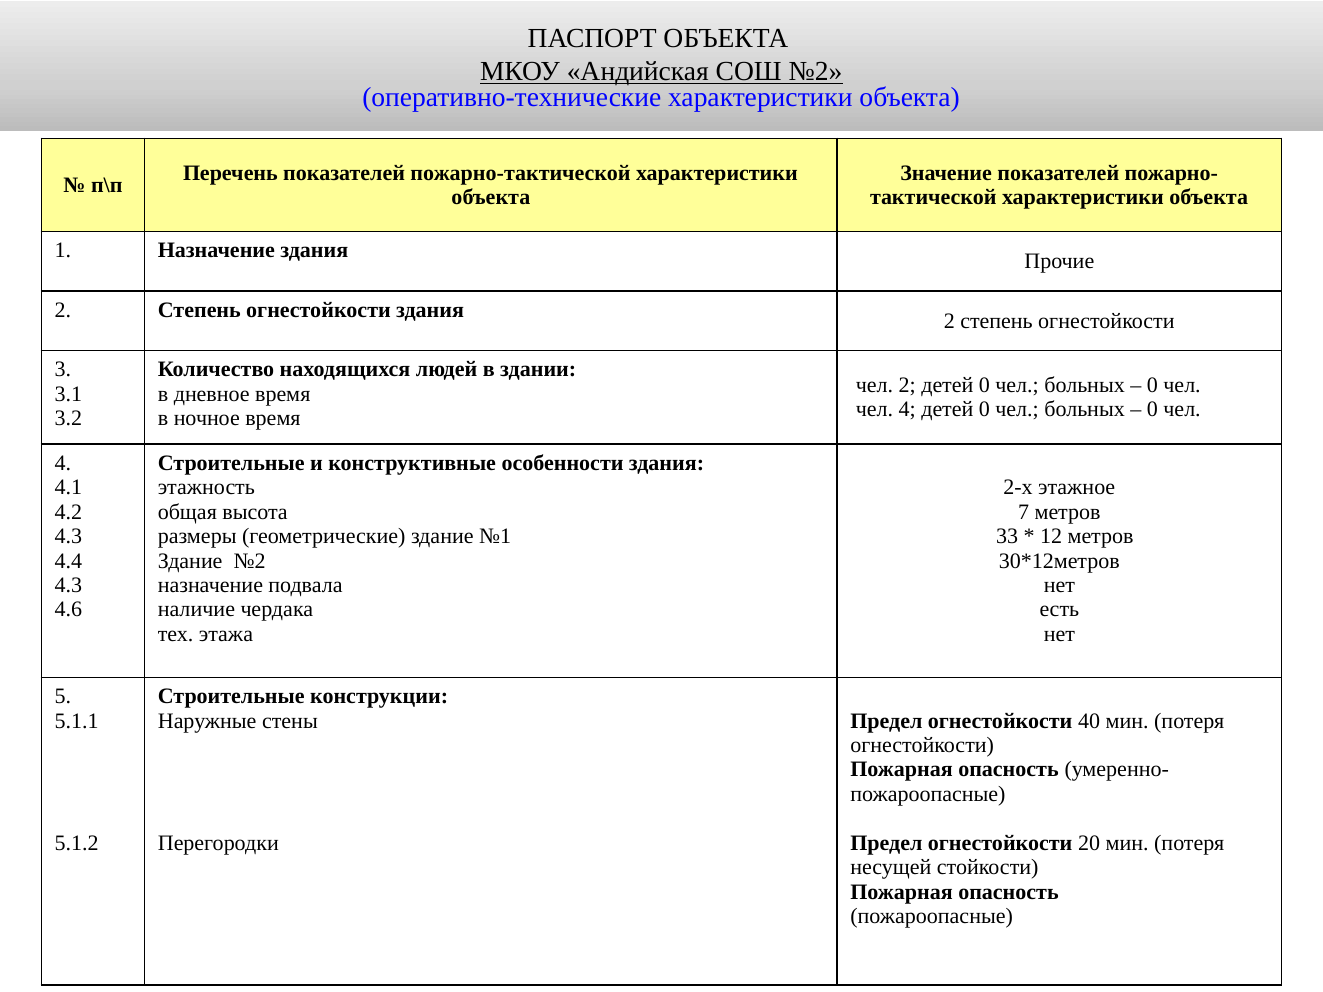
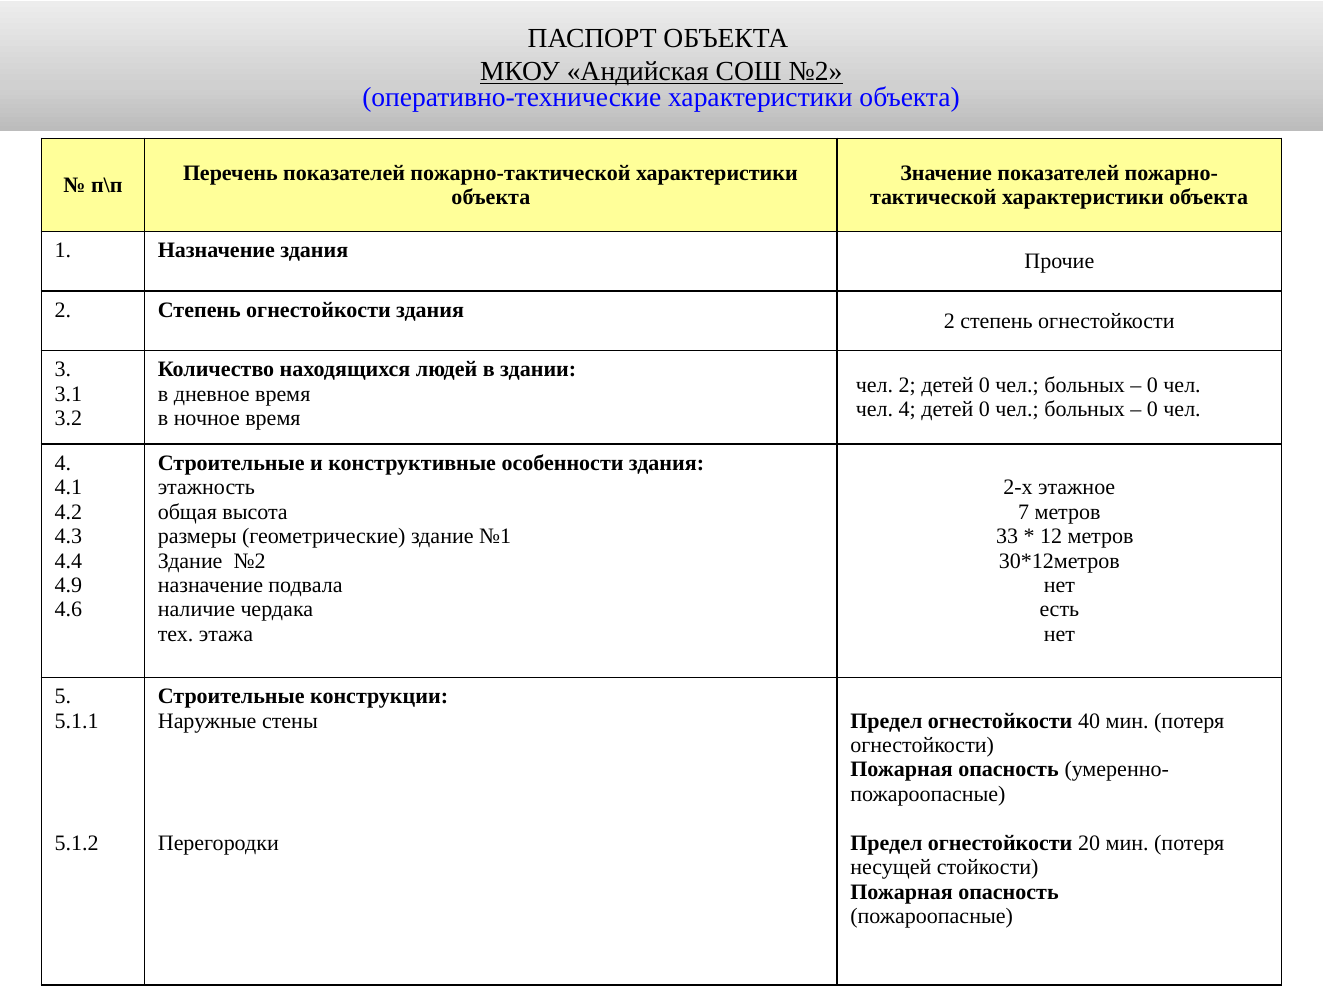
4.3: 4.3 -> 4.9 (68, 585)
